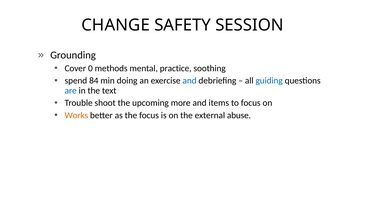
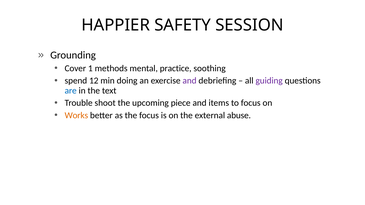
CHANGE: CHANGE -> HAPPIER (116, 25)
0: 0 -> 1 (90, 68)
84: 84 -> 12 (94, 81)
and colour: blue -> purple (190, 81)
guiding colour: blue -> purple (269, 81)
more: more -> piece (181, 103)
